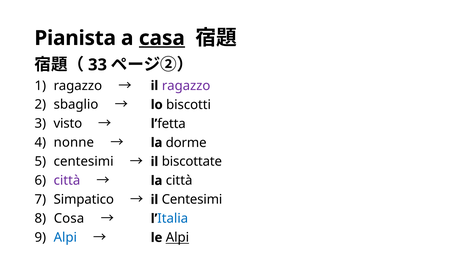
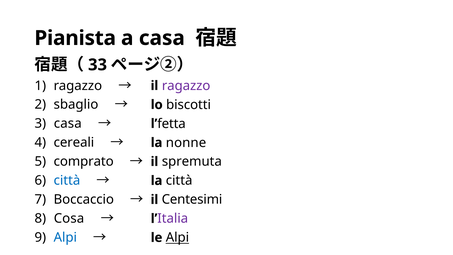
casa underline: present -> none (162, 38)
visto: visto -> casa (68, 124)
nonne: nonne -> cereali (74, 142)
dorme: dorme -> nonne (186, 143)
centesimi: centesimi -> comprato (84, 161)
biscottate: biscottate -> spremuta (192, 162)
città colour: purple -> blue (67, 180)
Simpatico: Simpatico -> Boccaccio (84, 199)
Italia colour: blue -> purple (173, 218)
